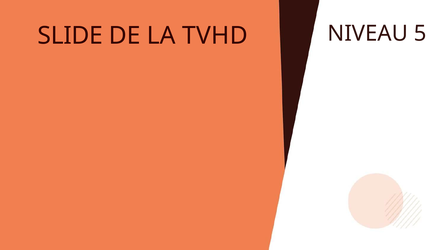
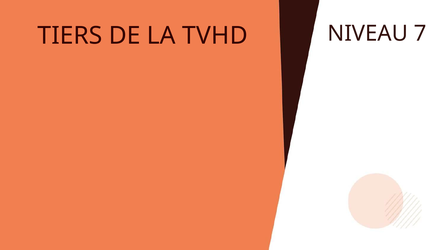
SLIDE: SLIDE -> TIERS (70, 36)
5: 5 -> 7 (420, 34)
